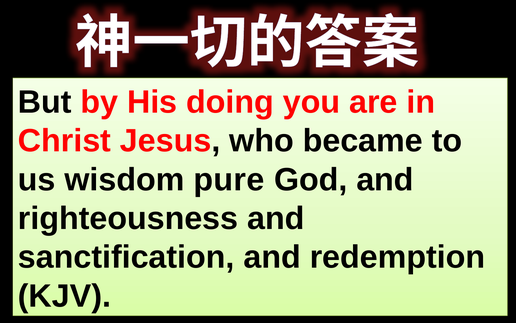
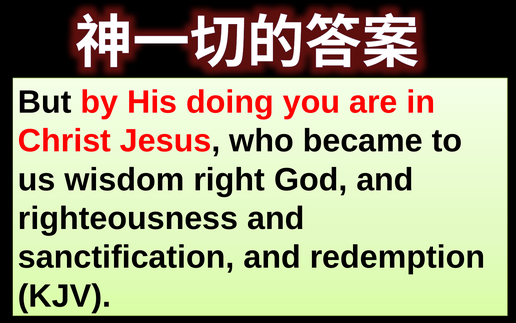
pure: pure -> right (229, 179)
